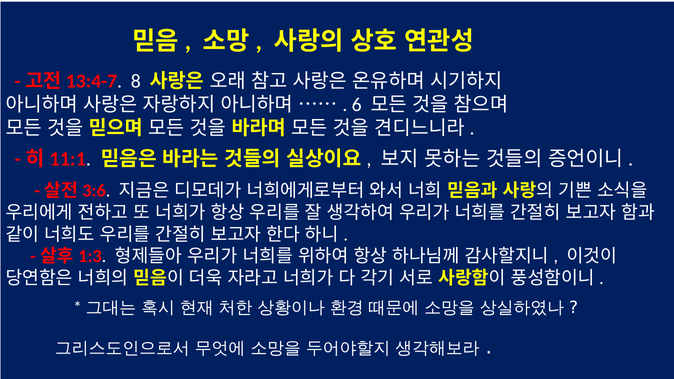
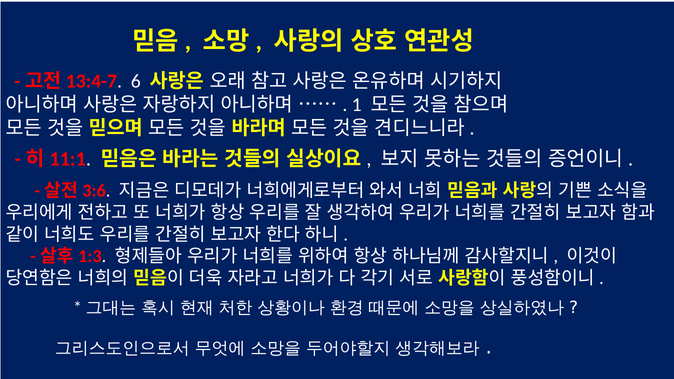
8: 8 -> 6 (136, 81)
6: 6 -> 1 (357, 105)
